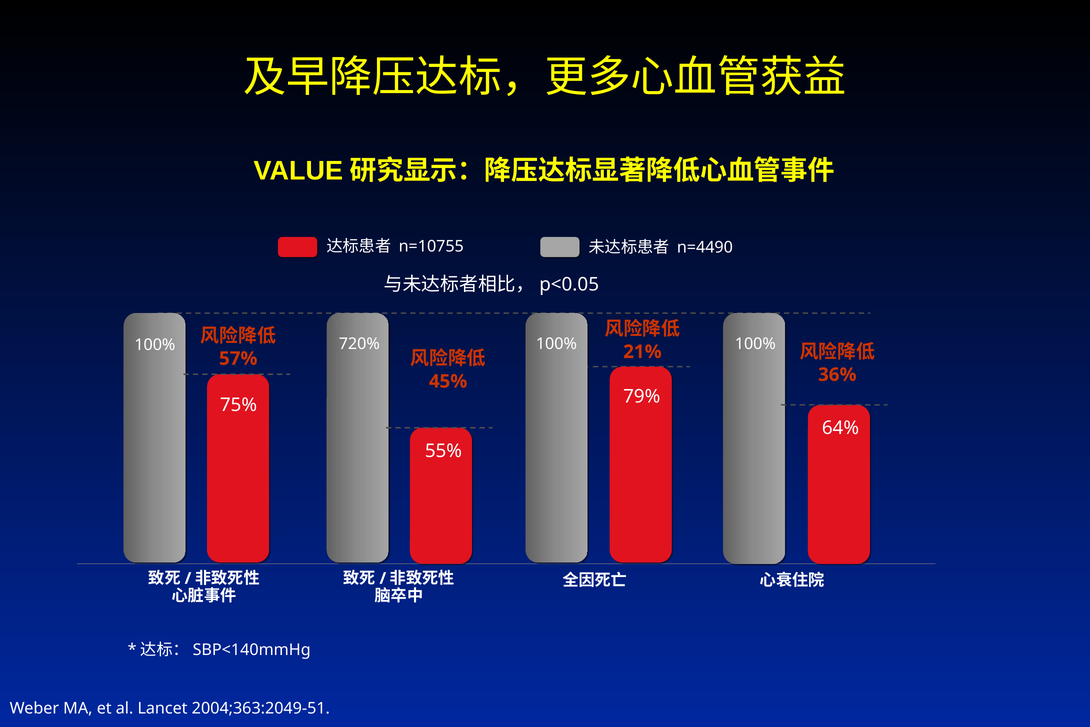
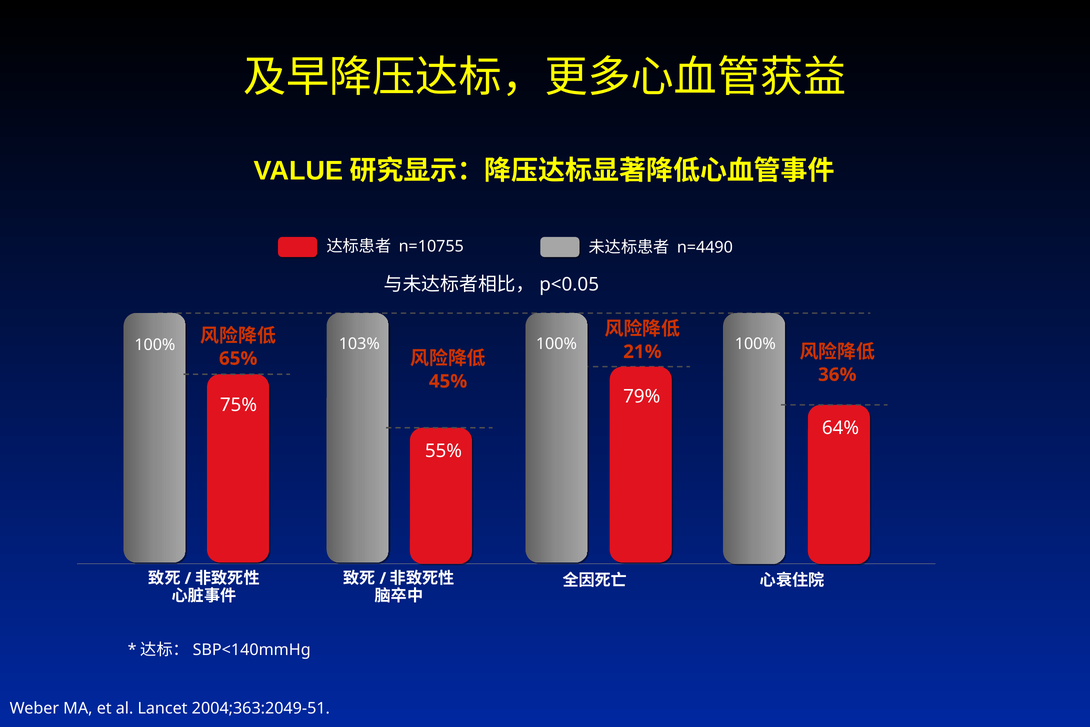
720%: 720% -> 103% (359, 344)
57%: 57% -> 65% (238, 358)
